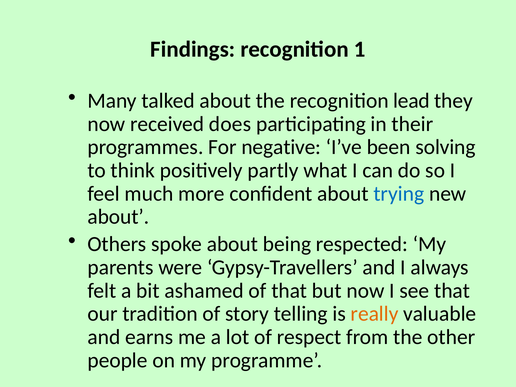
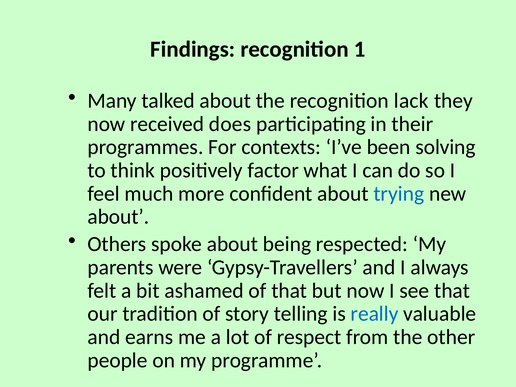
lead: lead -> lack (411, 101)
negative: negative -> contexts (281, 147)
partly: partly -> factor (273, 170)
really colour: orange -> blue (375, 314)
